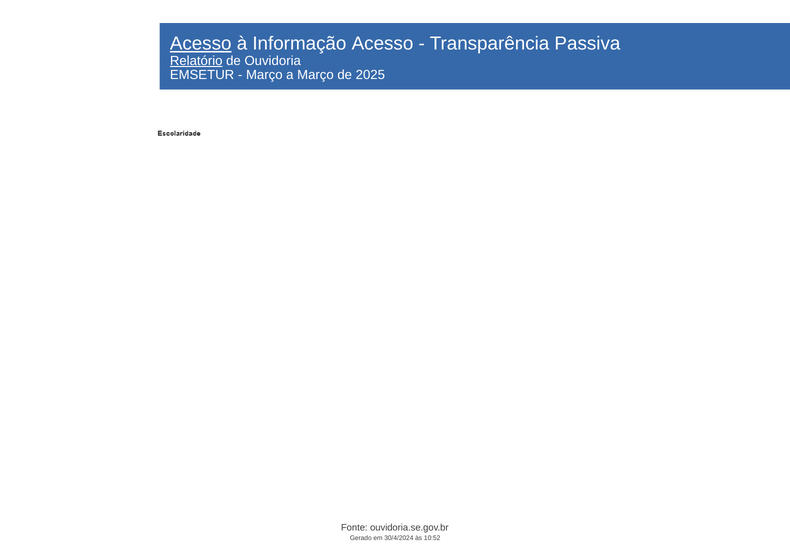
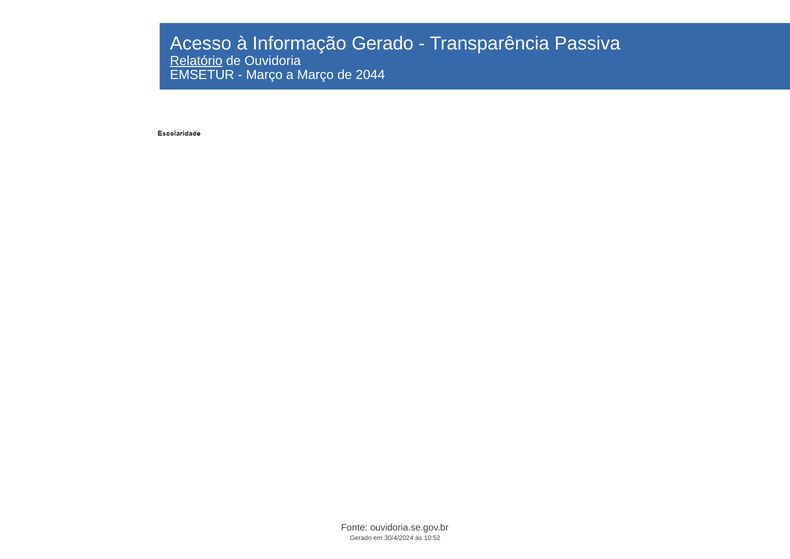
Acesso underline: present -> none (201, 44)
Informação Acesso: Acesso -> Gerado (383, 44)
2025: 2025 -> 2044 (370, 75)
